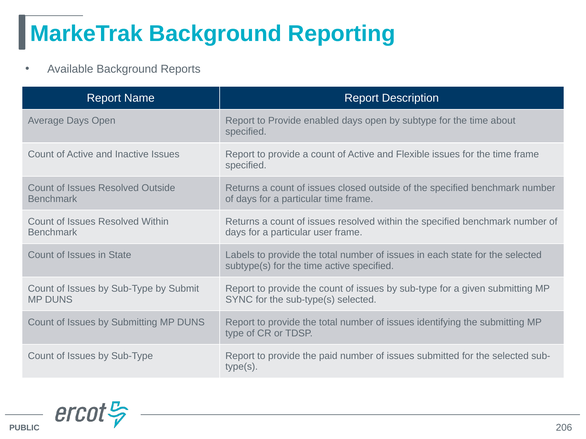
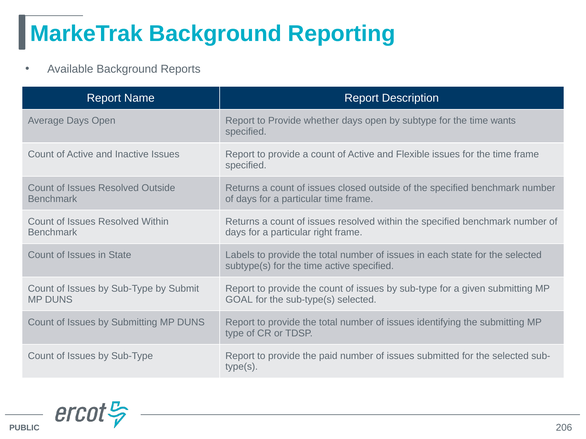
enabled: enabled -> whether (321, 121)
about: about -> wants (503, 121)
user: user -> right (323, 233)
SYNC: SYNC -> GOAL (239, 300)
